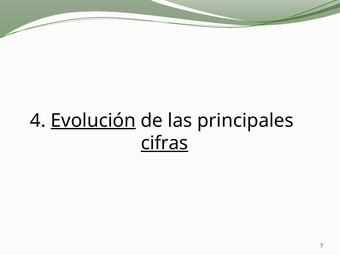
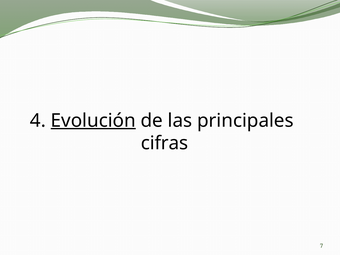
cifras underline: present -> none (165, 143)
